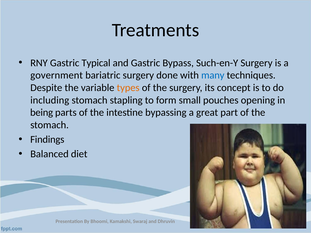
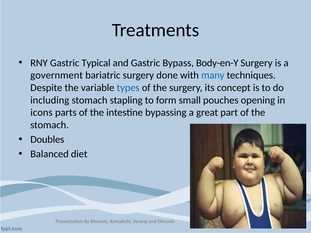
Such-en-Y: Such-en-Y -> Body-en-Y (217, 63)
types colour: orange -> blue (128, 88)
being: being -> icons (41, 113)
Findings: Findings -> Doubles (47, 140)
